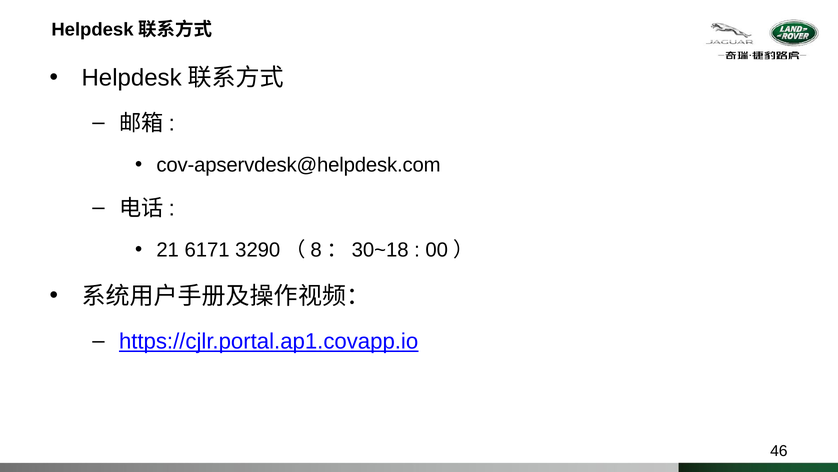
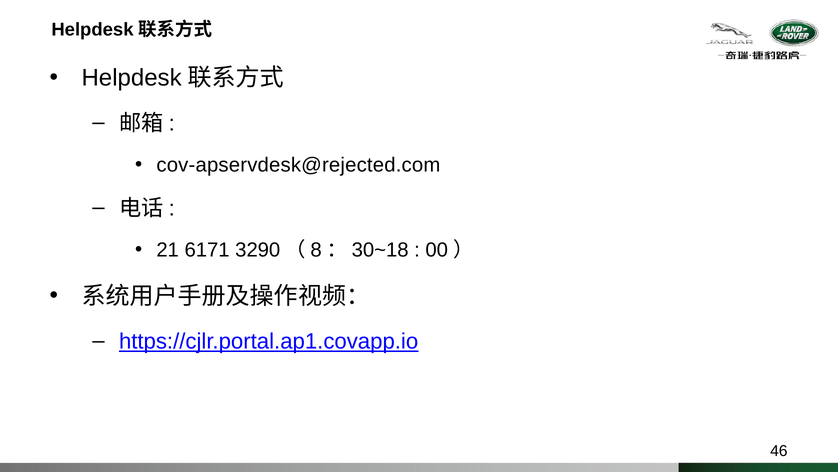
cov-apservdesk@helpdesk.com: cov-apservdesk@helpdesk.com -> cov-apservdesk@rejected.com (298, 165)
